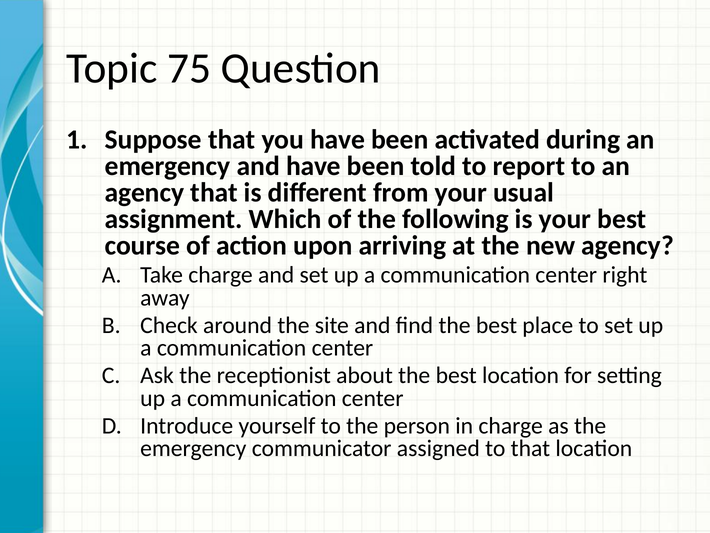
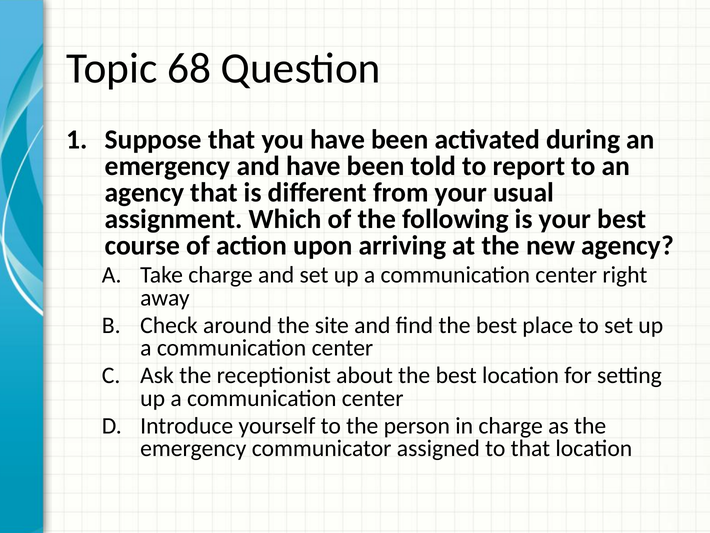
75: 75 -> 68 (189, 68)
